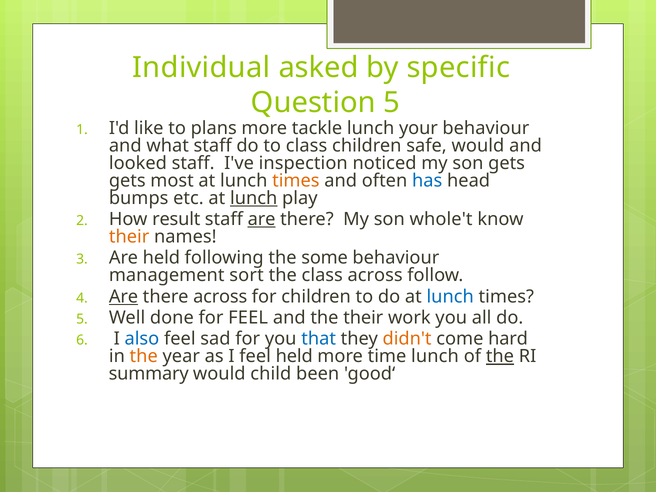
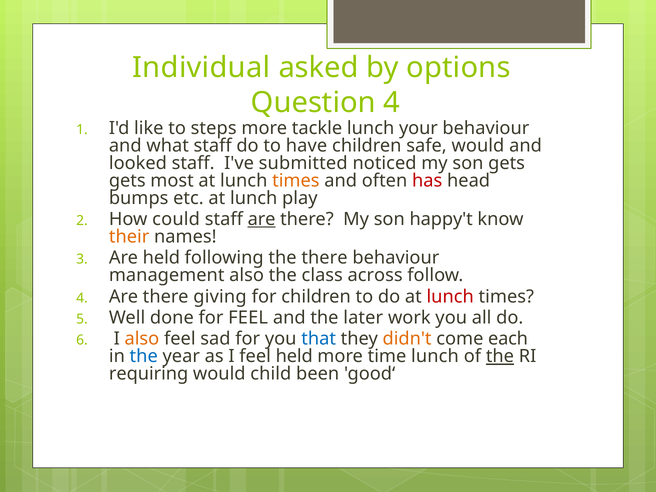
specific: specific -> options (458, 68)
Question 5: 5 -> 4 (392, 103)
plans: plans -> steps (214, 128)
to class: class -> have (307, 146)
inspection: inspection -> submitted (303, 163)
has colour: blue -> red (427, 181)
lunch underline: present -> none (254, 198)
result: result -> could (176, 219)
whole't: whole't -> happy't (441, 219)
the some: some -> there (324, 258)
management sort: sort -> also (247, 275)
Are underline: present -> none (124, 297)
there across: across -> giving (220, 297)
lunch colour: blue -> red (450, 297)
the their: their -> later (363, 318)
also colour: blue -> orange (142, 339)
hard: hard -> each (508, 339)
the colour: orange -> blue (144, 356)
summary: summary -> requiring (149, 374)
